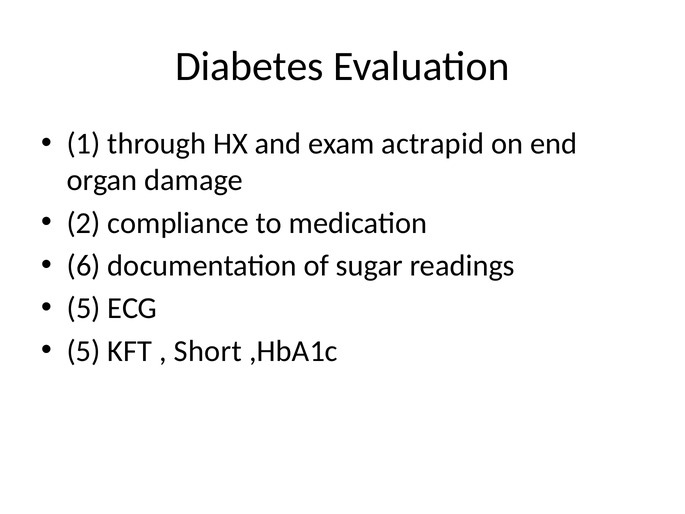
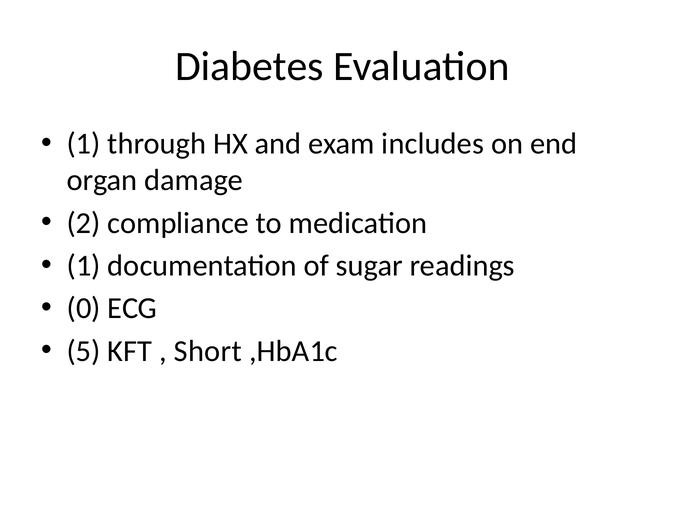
actrapid: actrapid -> includes (433, 144)
6: 6 -> 1 (84, 266)
5: 5 -> 0 (84, 308)
